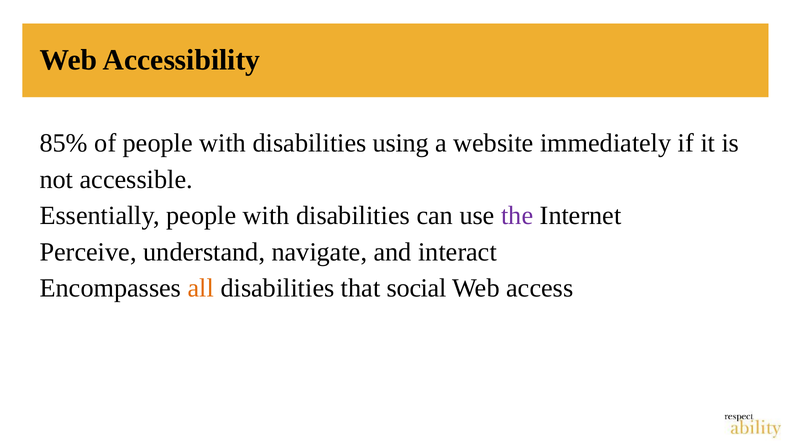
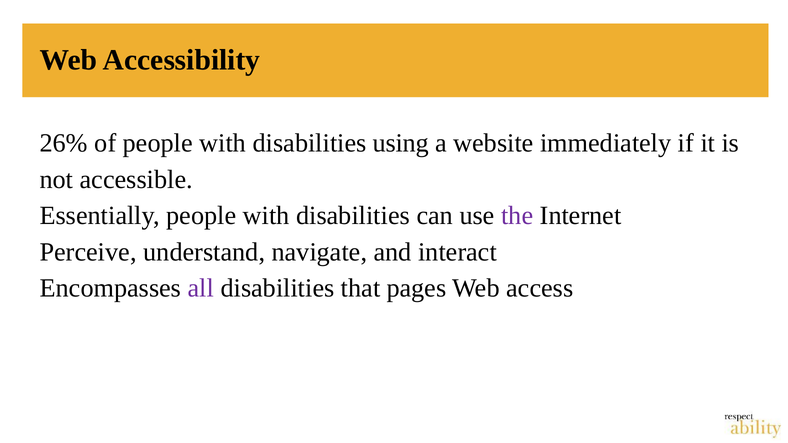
85%: 85% -> 26% (64, 143)
all colour: orange -> purple (201, 288)
social: social -> pages (417, 288)
